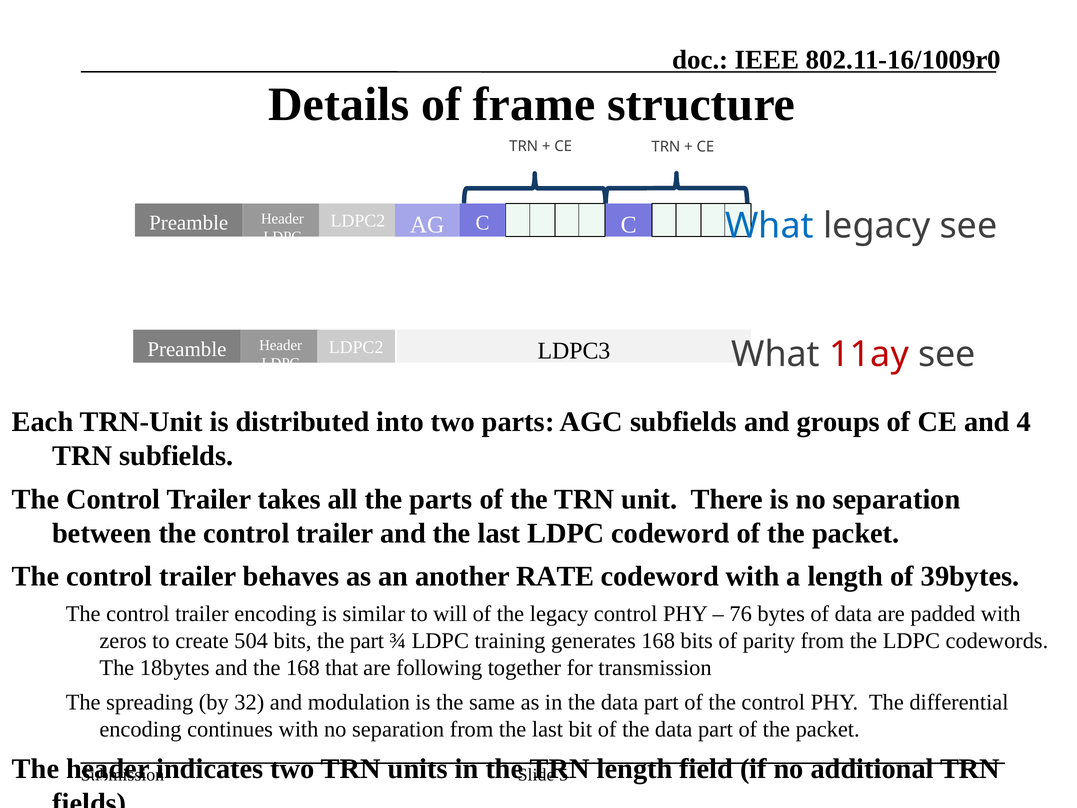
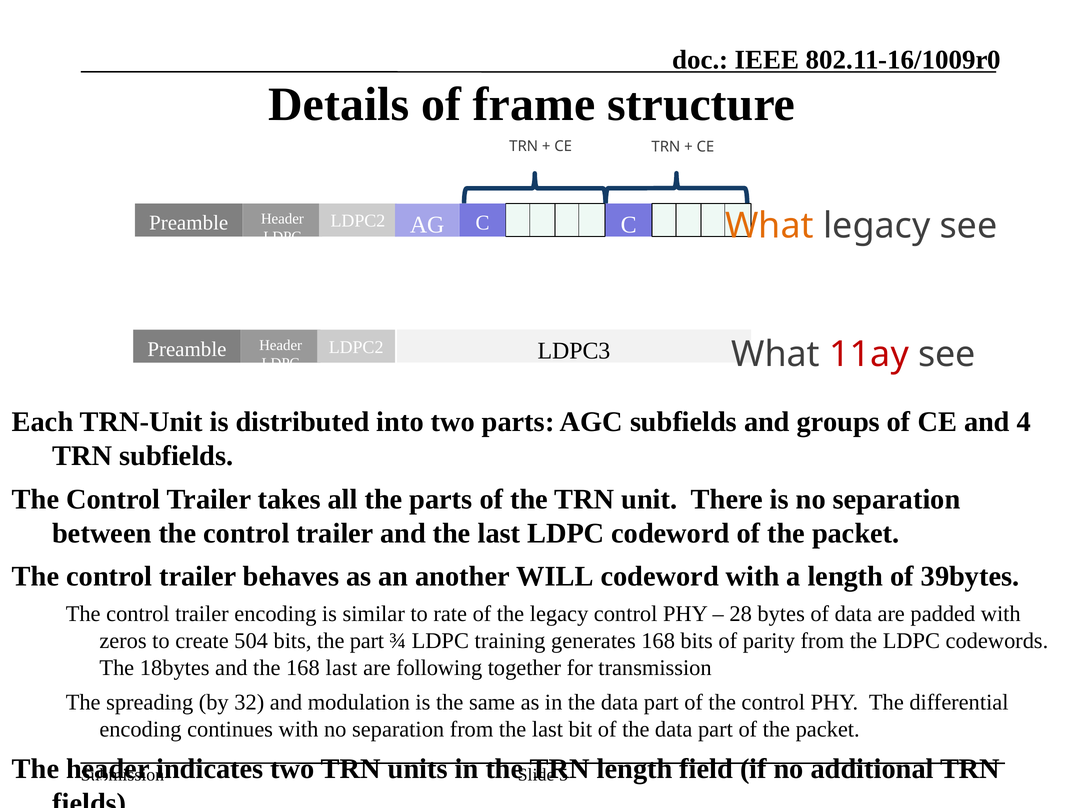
What colour: blue -> orange (769, 226)
RATE: RATE -> WILL (555, 576)
will: will -> rate (450, 614)
76: 76 -> 28 (741, 614)
168 that: that -> last (341, 668)
